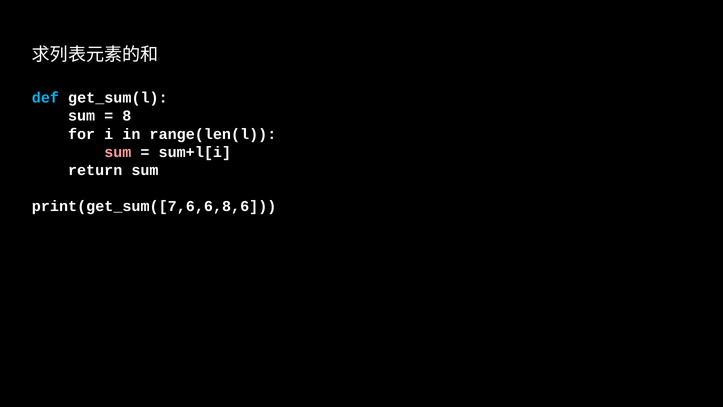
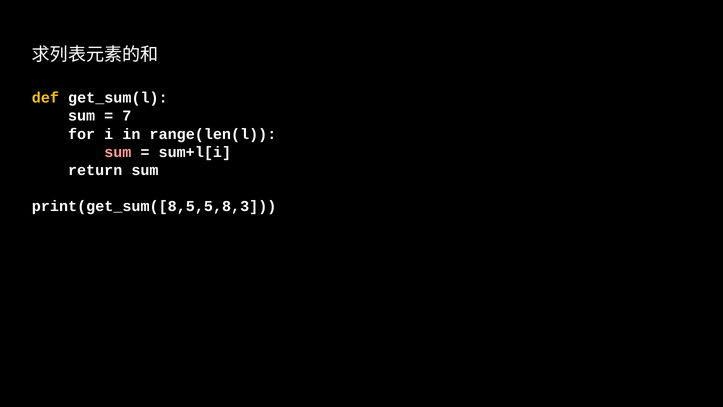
def colour: light blue -> yellow (45, 98)
8: 8 -> 7 (127, 116)
print(get_sum([7,6,6,8,6: print(get_sum([7,6,6,8,6 -> print(get_sum([8,5,5,8,3 (154, 206)
